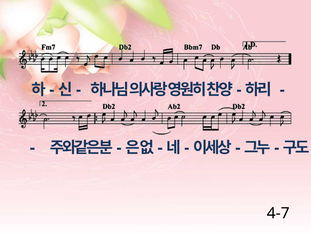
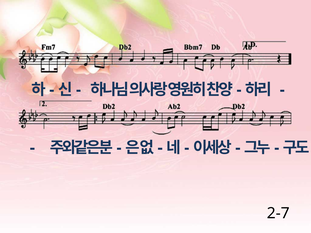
4-7: 4-7 -> 2-7 (278, 213)
